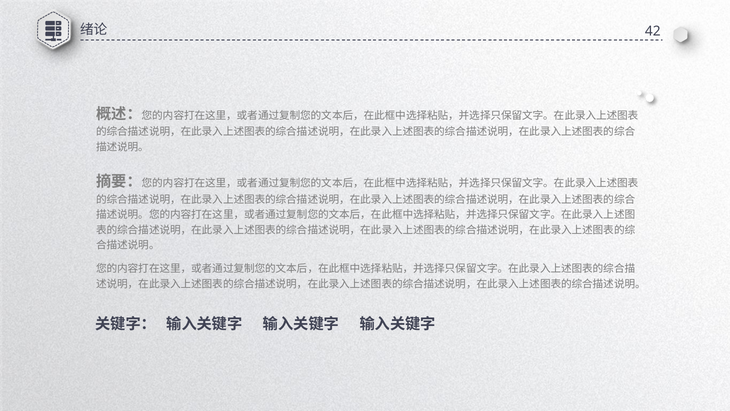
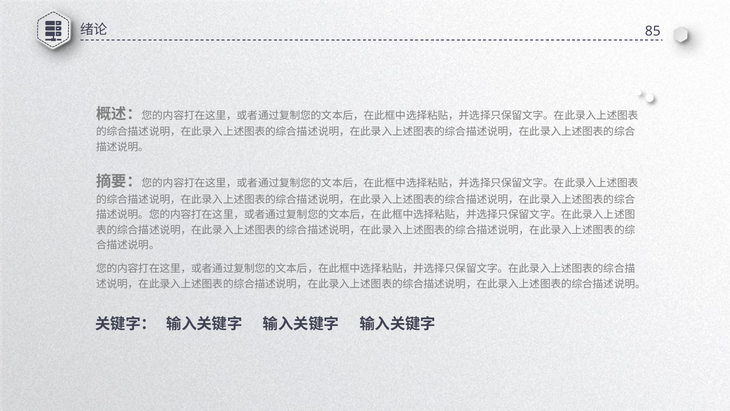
42: 42 -> 85 (653, 31)
